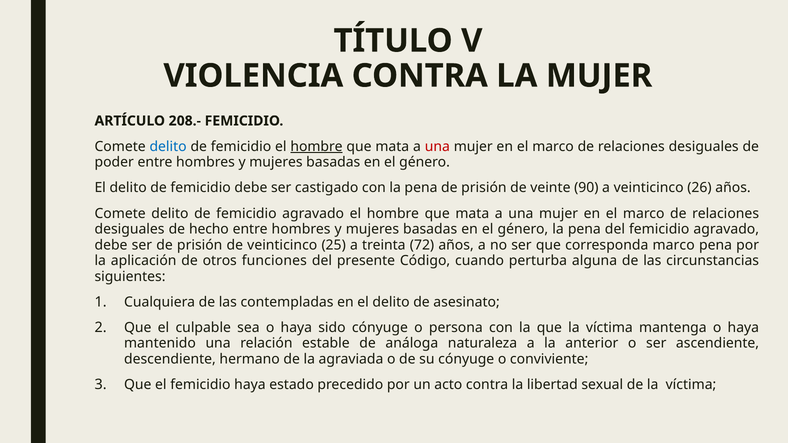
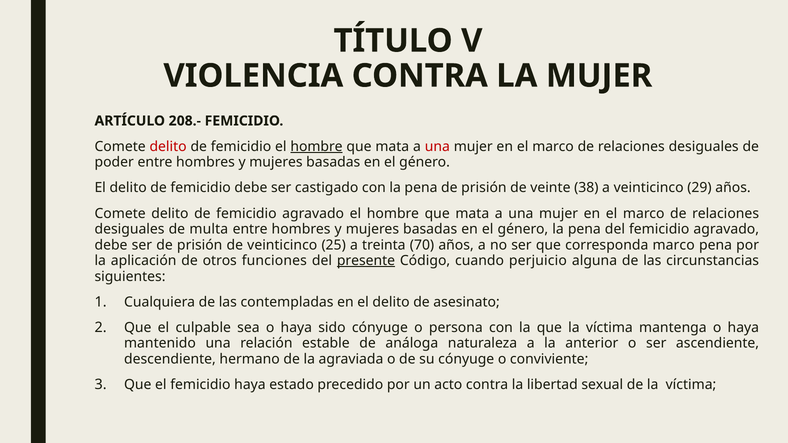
delito colour: blue -> red (168, 147)
90: 90 -> 38 (586, 188)
26: 26 -> 29 (699, 188)
hecho: hecho -> multa (209, 229)
72: 72 -> 70 (422, 245)
presente underline: none -> present (366, 261)
perturba: perturba -> perjuicio (538, 261)
